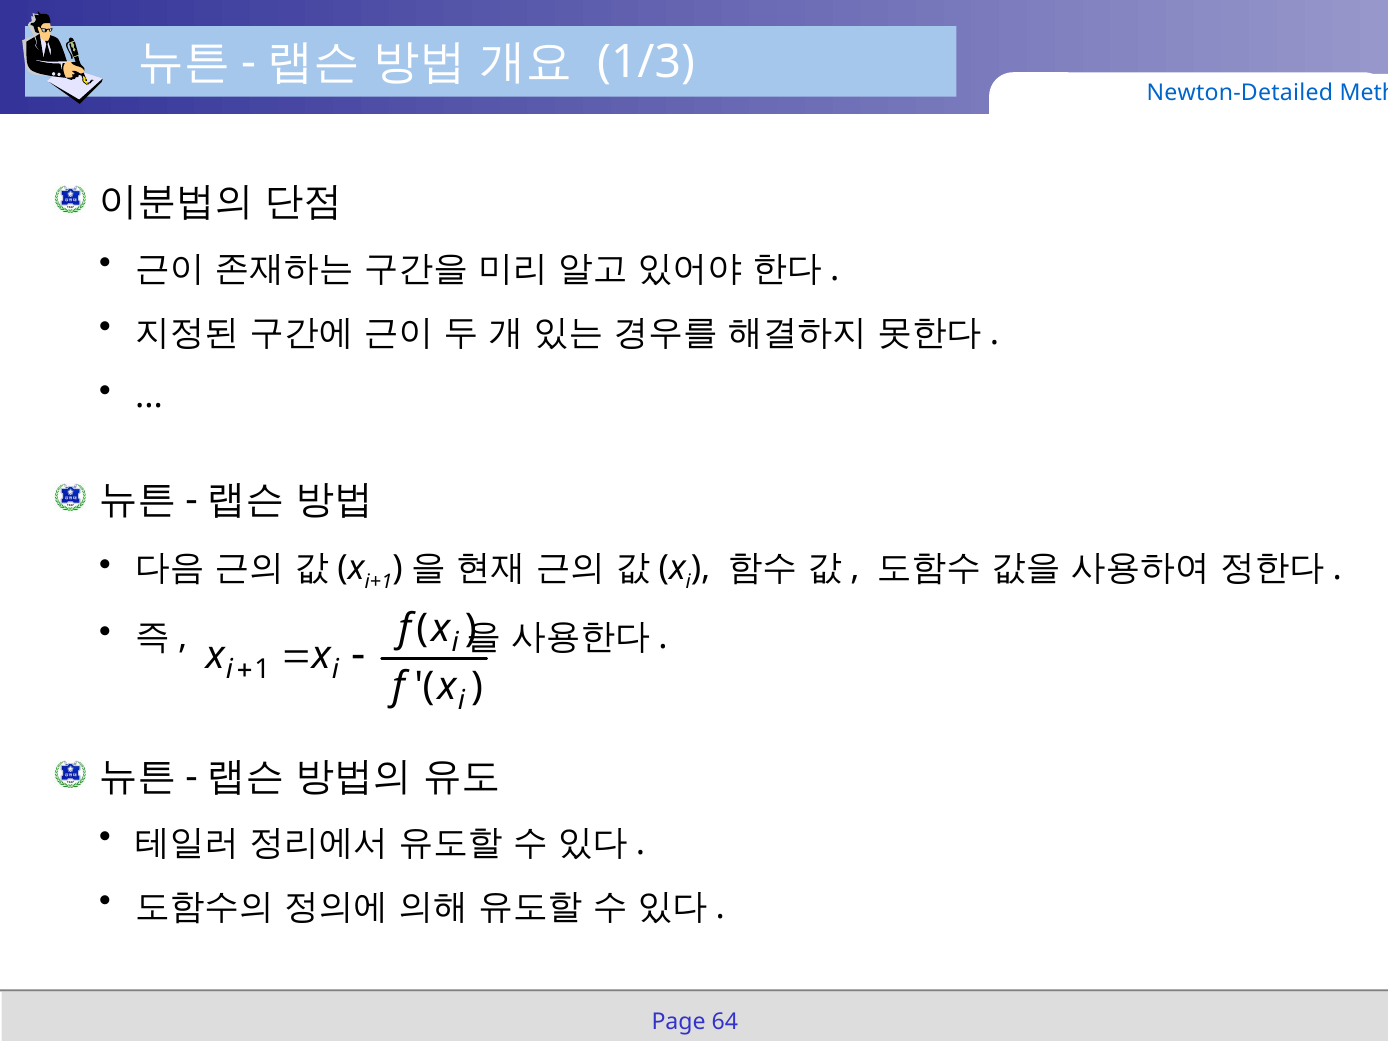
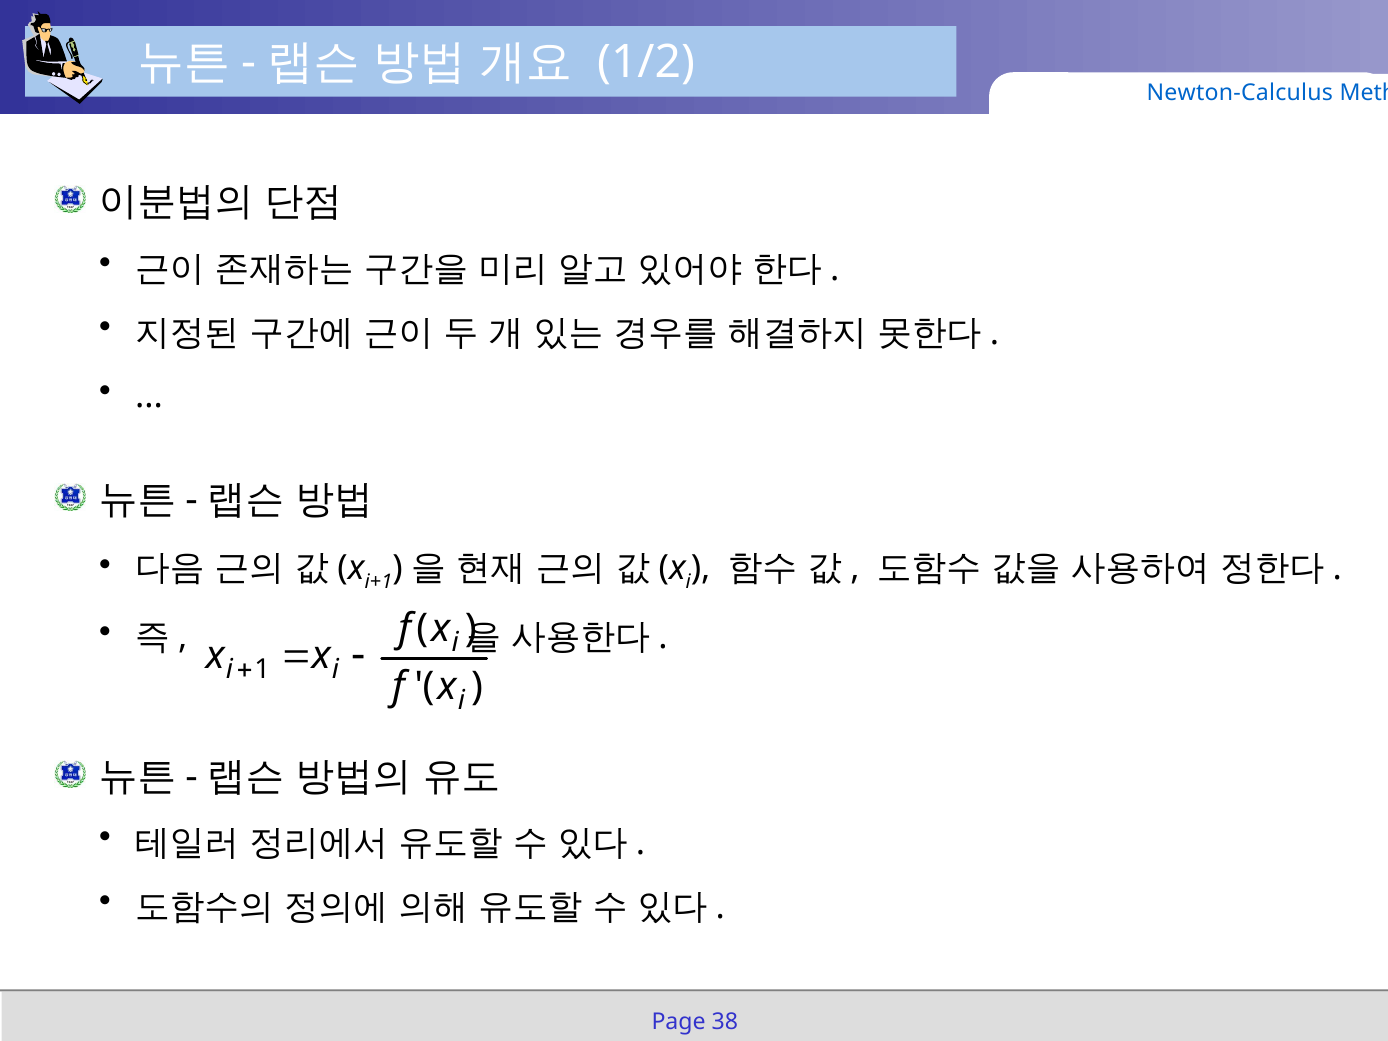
1/3: 1/3 -> 1/2 (646, 63)
Newton-Detailed: Newton-Detailed -> Newton-Calculus (1240, 93)
64: 64 -> 38 (725, 1022)
